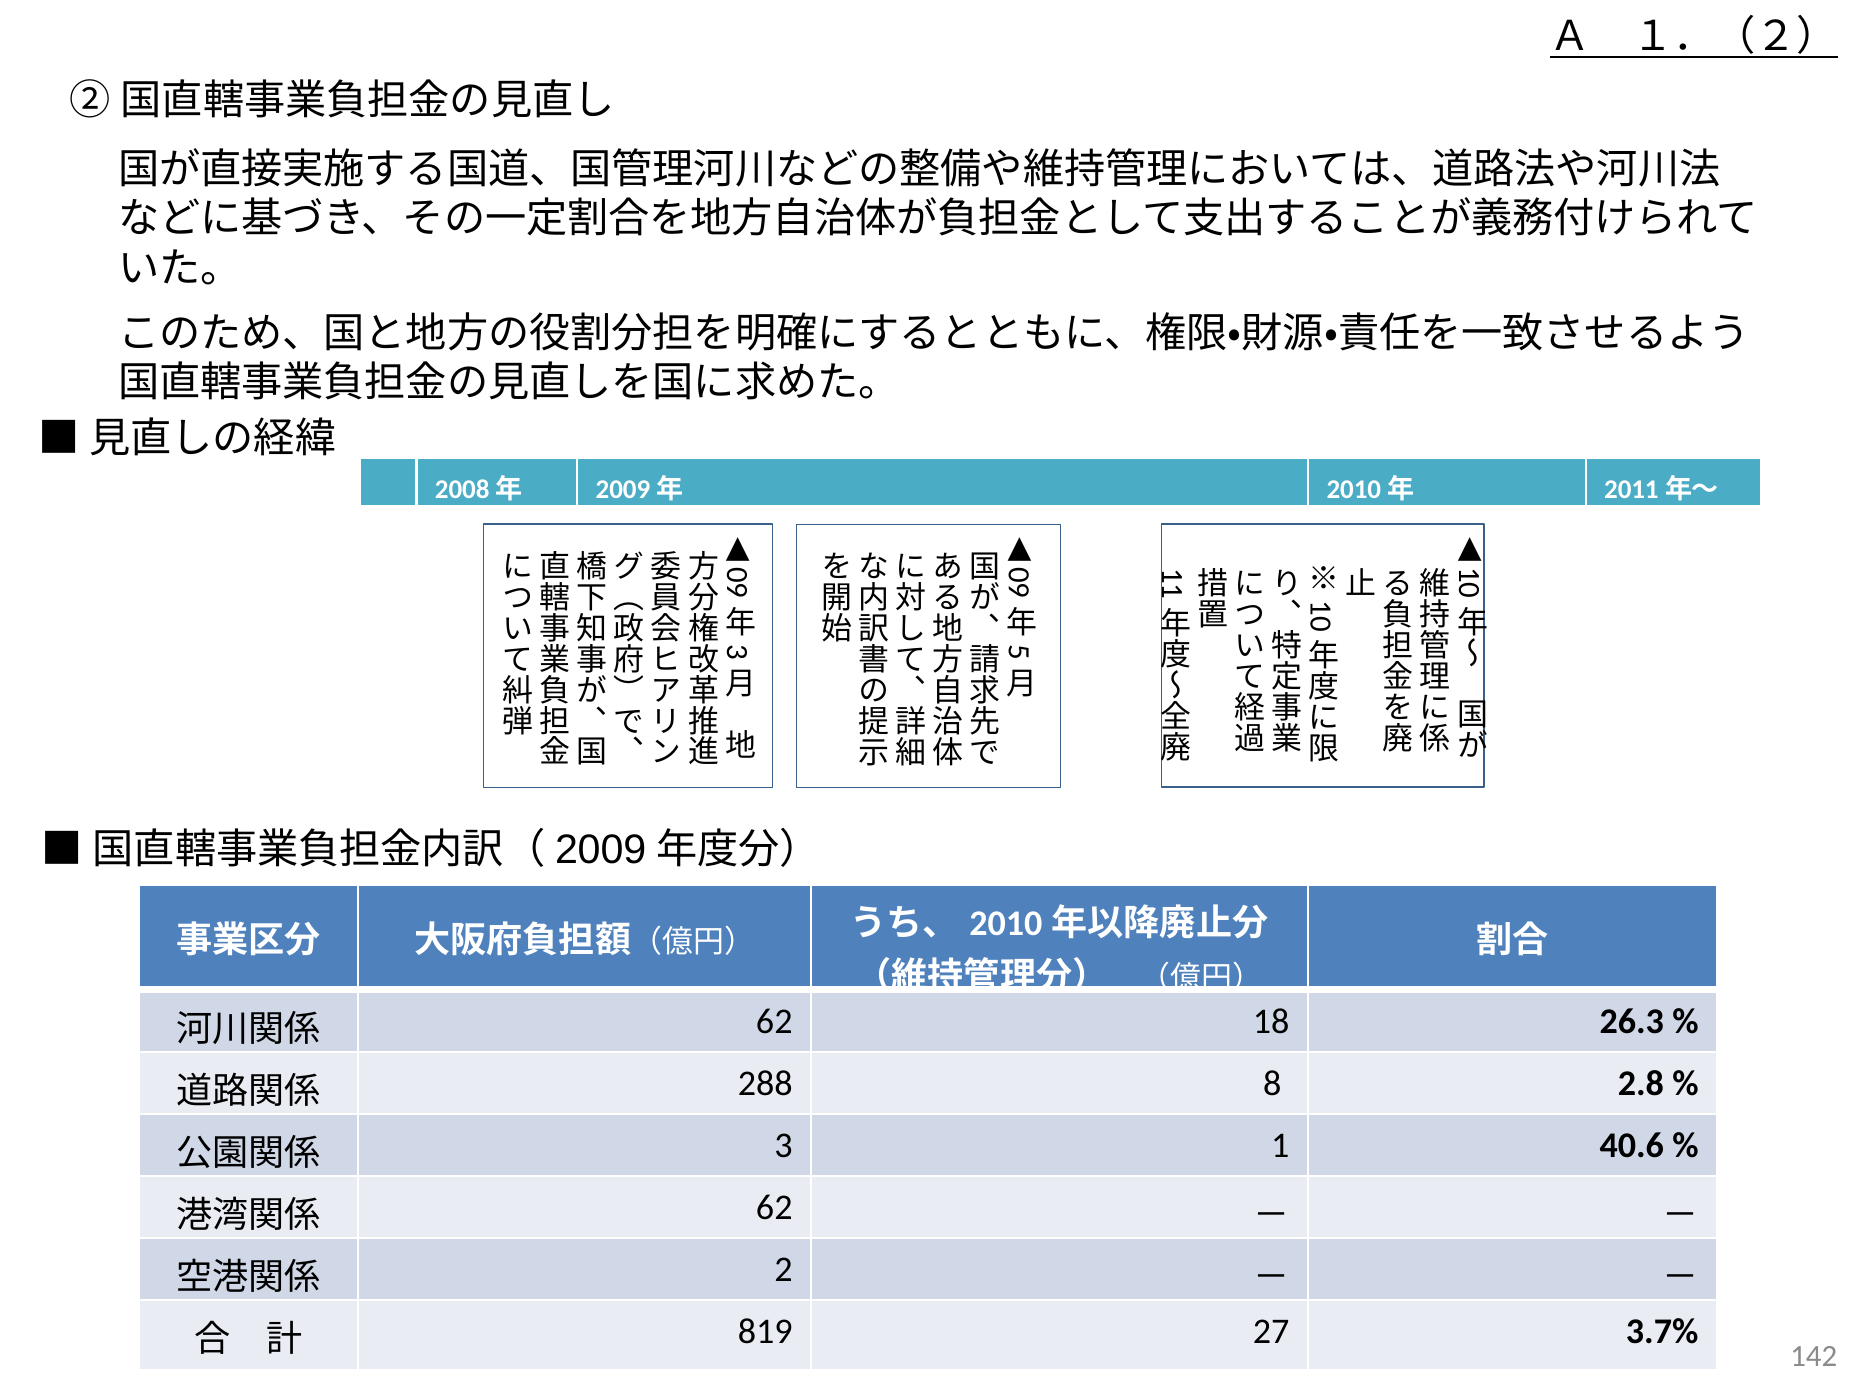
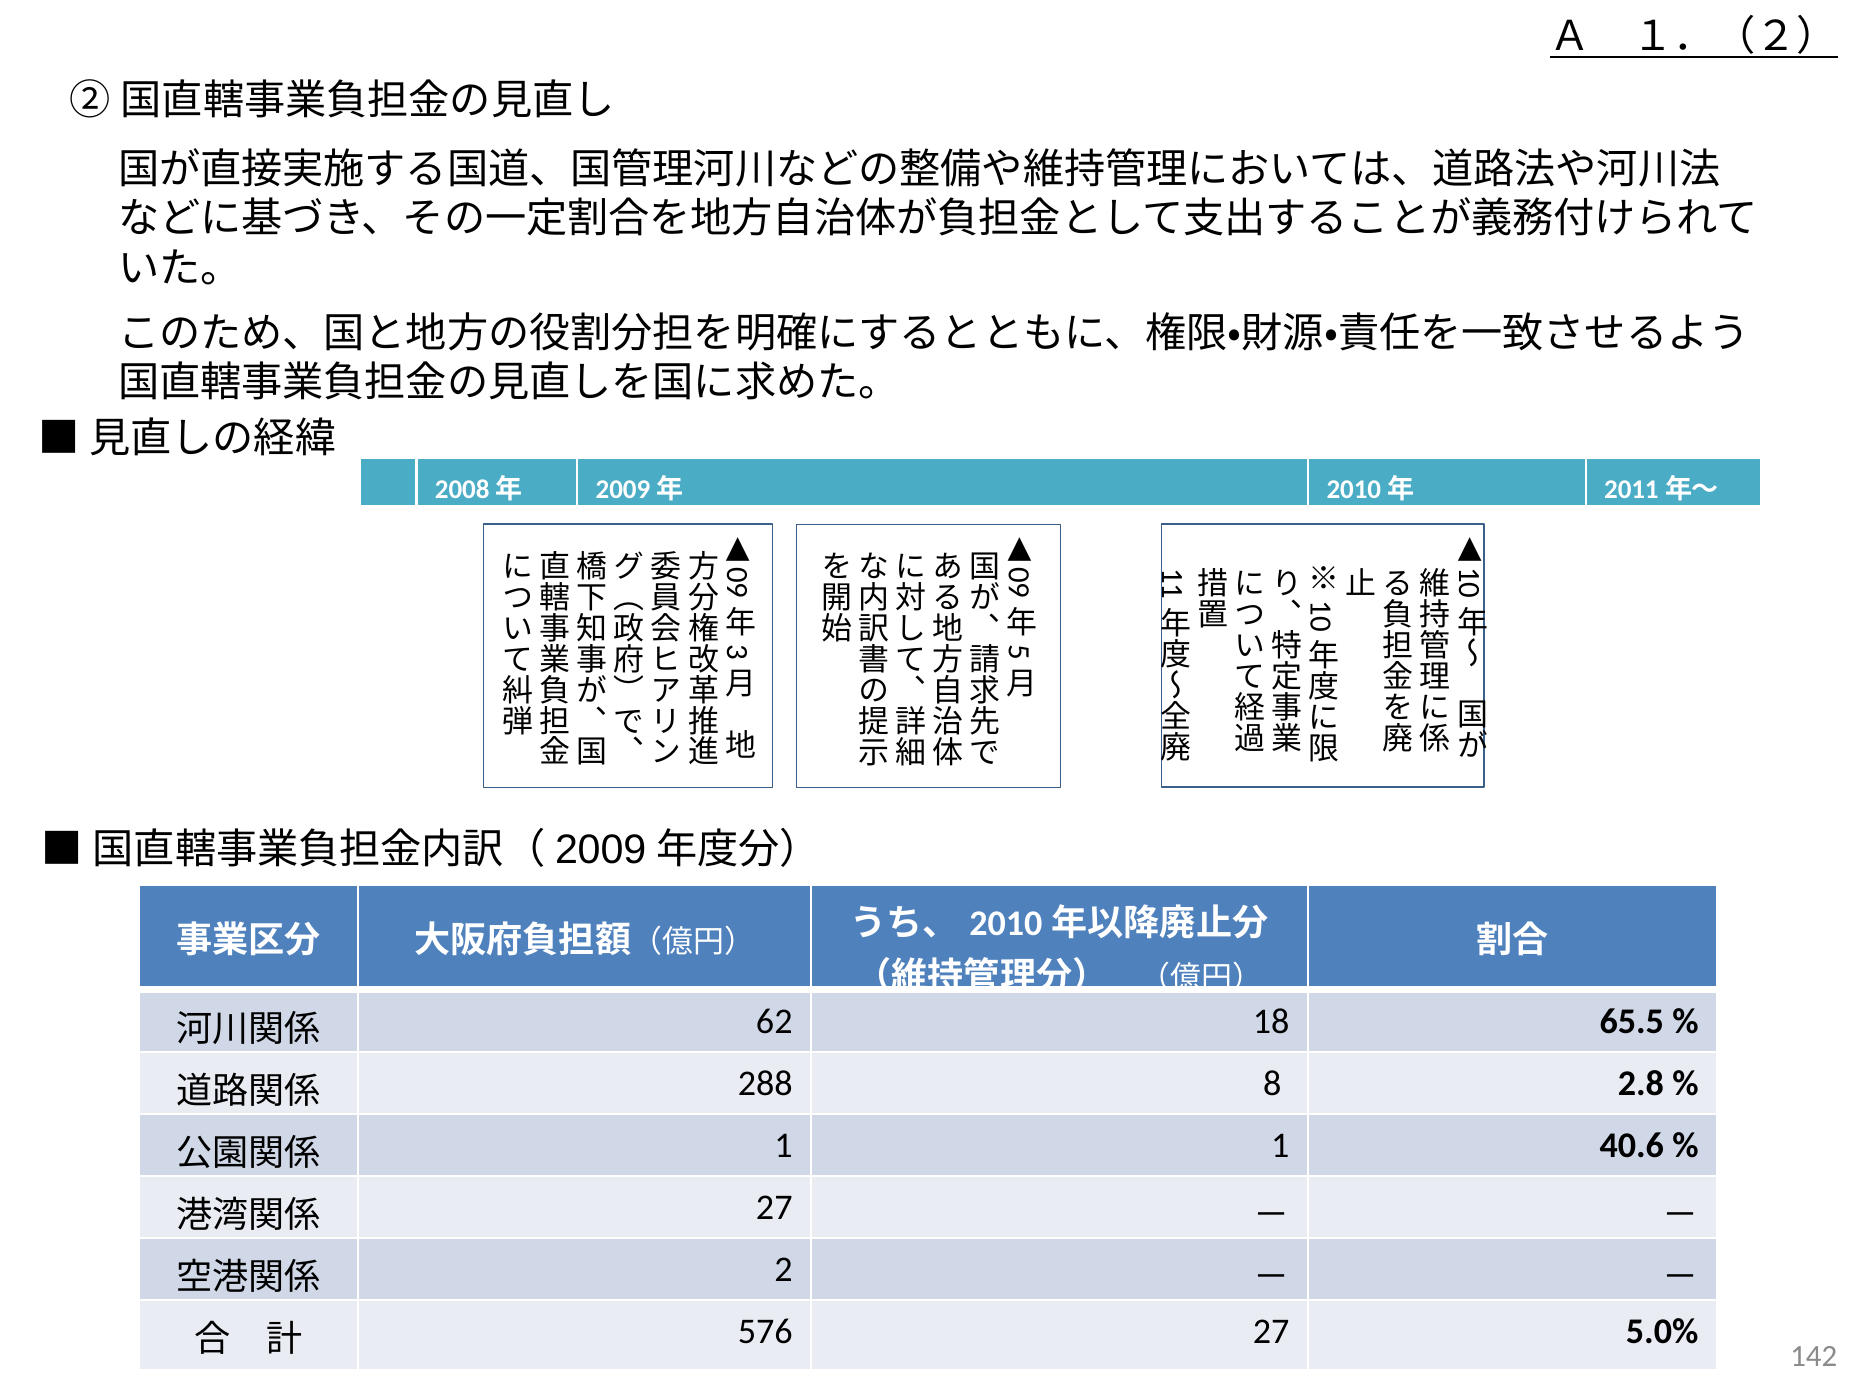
26.3: 26.3 -> 65.5 (1632, 1022)
3: 3 -> 1 (783, 1145)
62: 62 -> 27 (774, 1207)
819: 819 -> 576 (765, 1331)
3.7%: 3.7% -> 5.0% (1662, 1331)
